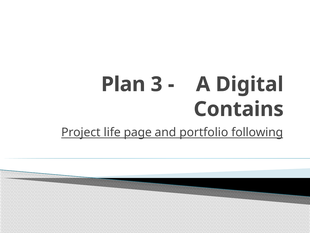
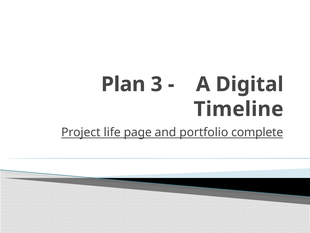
Contains: Contains -> Timeline (239, 109)
following: following -> complete (257, 132)
